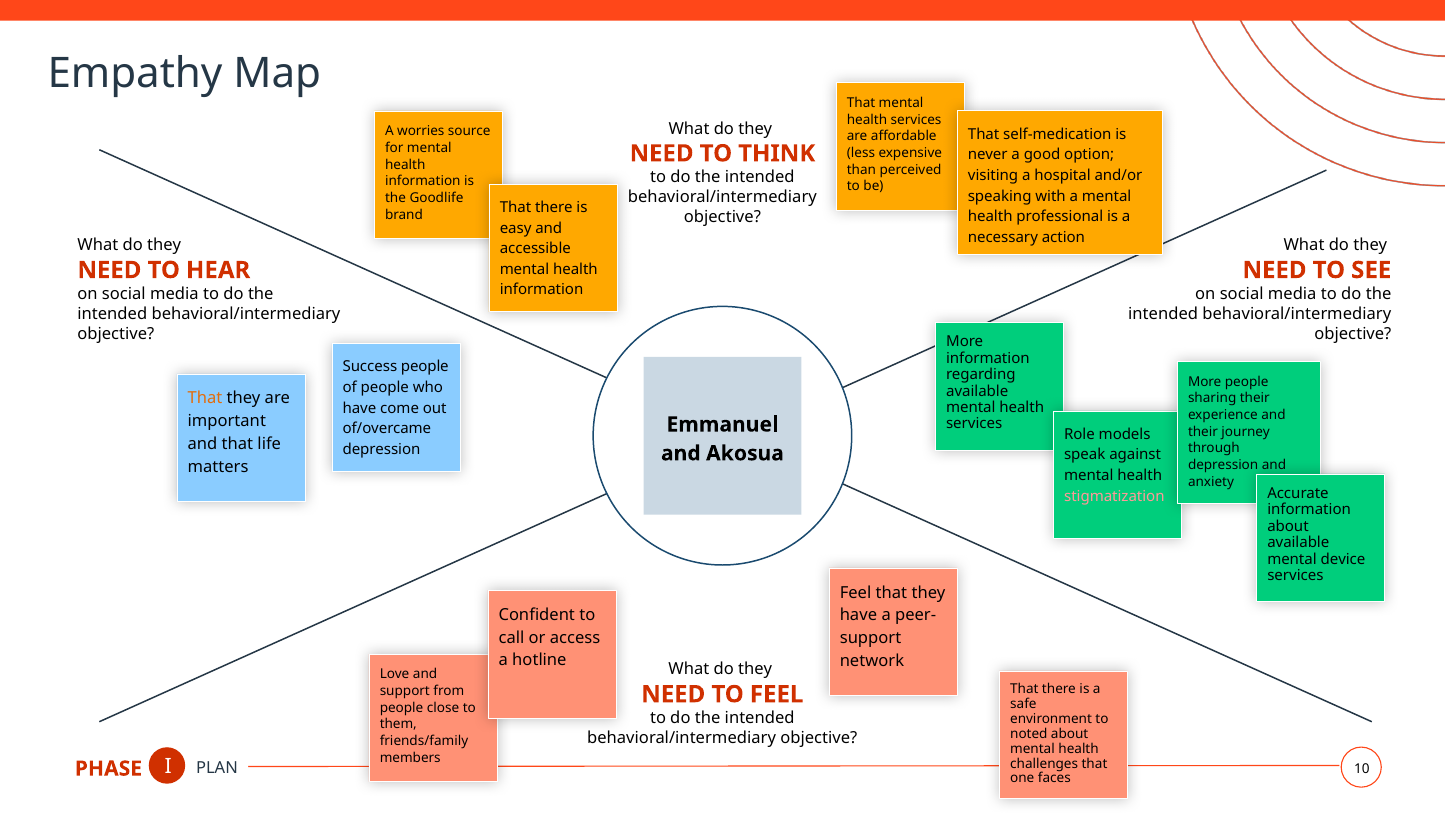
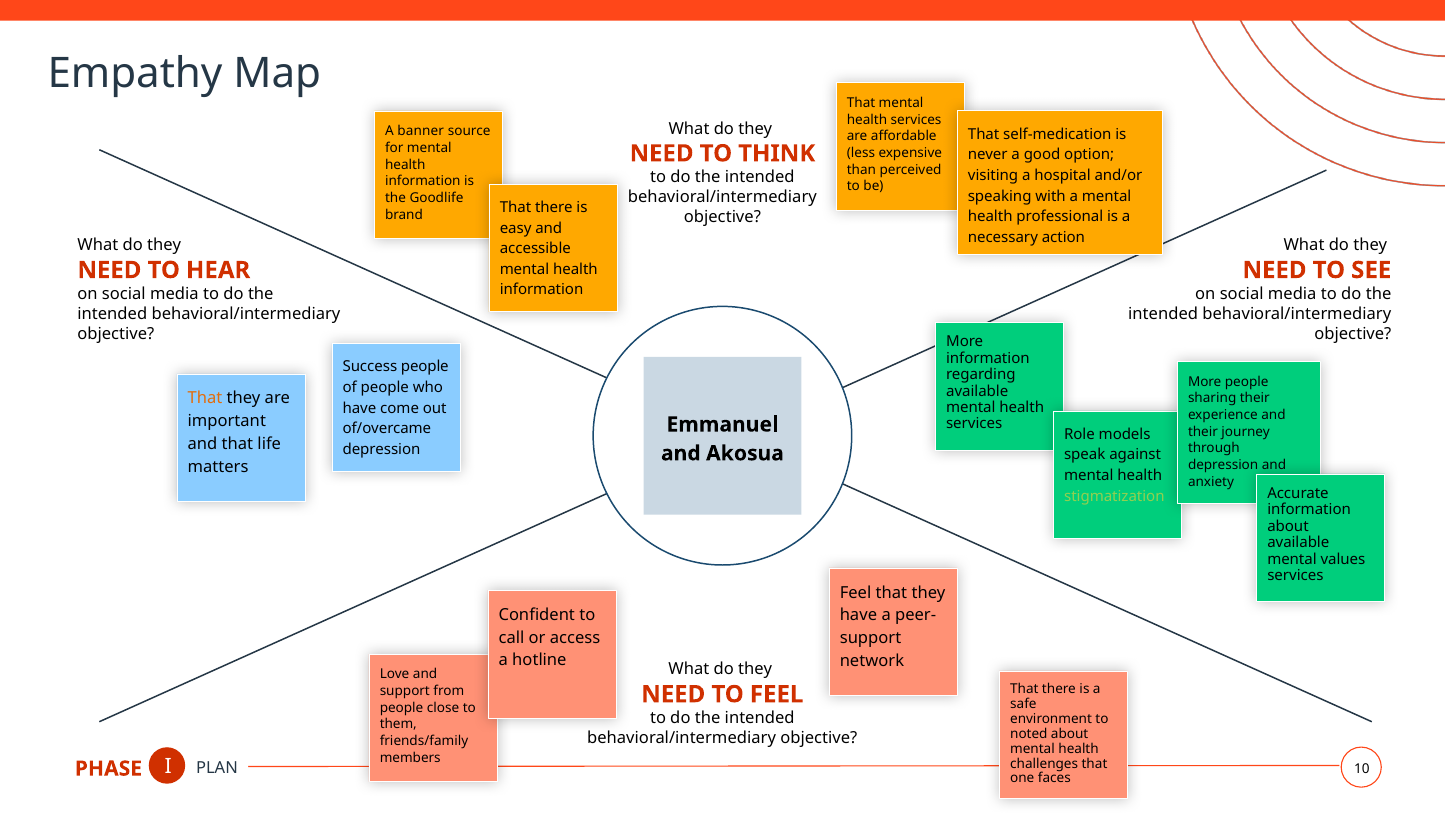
worries: worries -> banner (421, 131)
stigmatization colour: pink -> light green (1114, 496)
device: device -> values (1343, 559)
